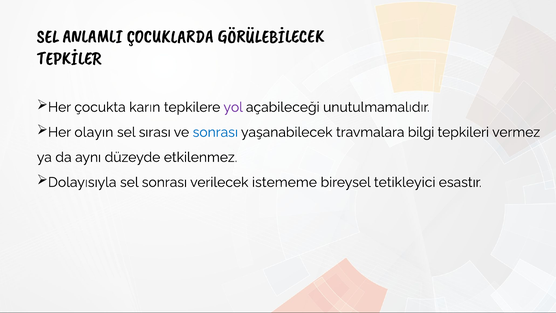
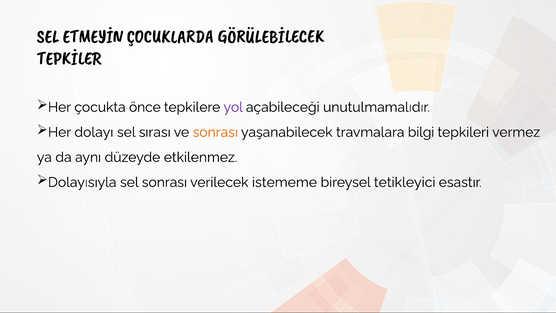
ANLAMLI: ANLAMLI -> ETMEYİN (93, 36)
karın: karın -> önce (145, 107)
olayın: olayın -> dolayı (94, 132)
sonrası colour: blue -> orange (215, 132)
